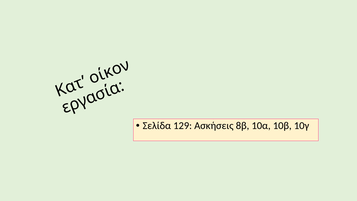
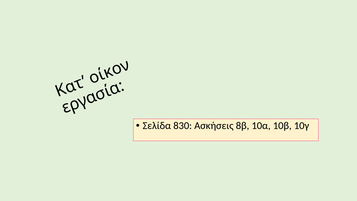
129: 129 -> 830 (183, 126)
